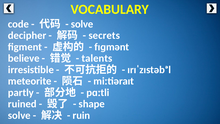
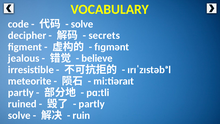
believe: believe -> jealous (24, 58)
talents: talents -> believe (97, 58)
shape: shape -> partly (92, 104)
